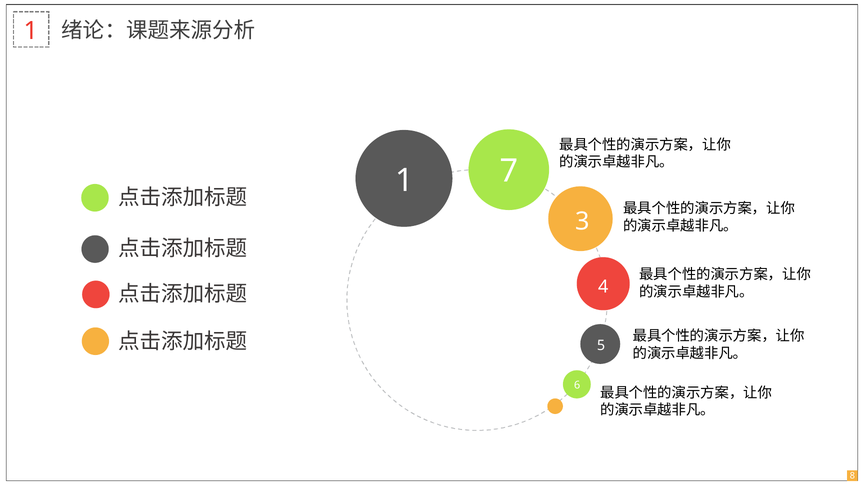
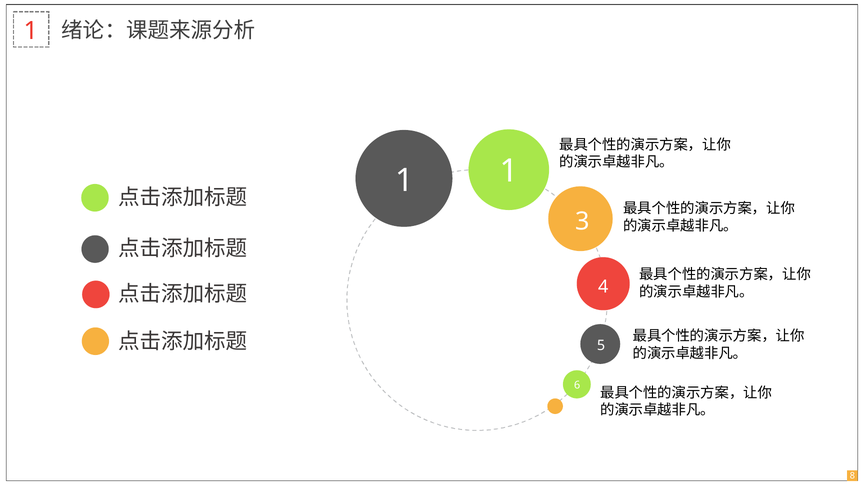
1 7: 7 -> 1 (509, 171)
